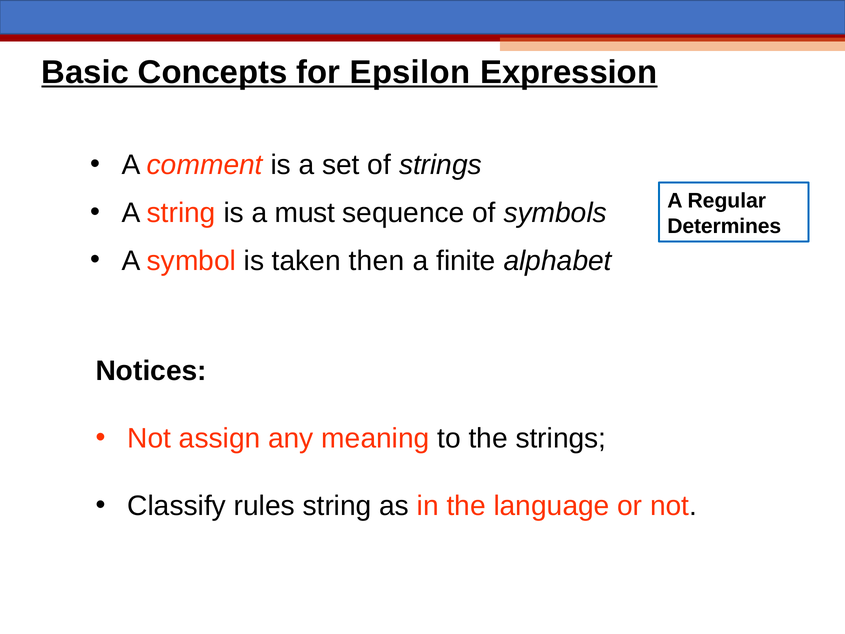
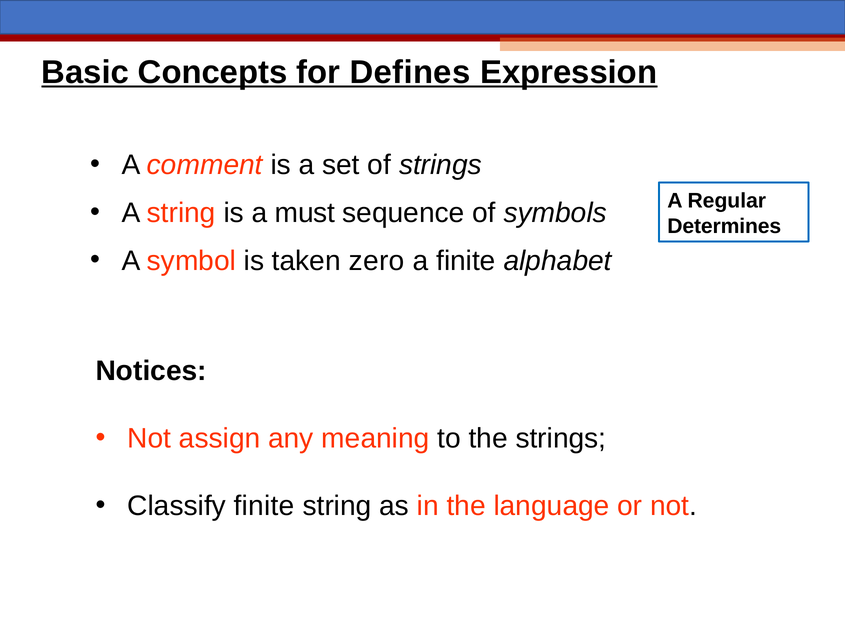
Epsilon: Epsilon -> Defines (410, 72)
then: then -> zero (377, 261)
Classify rules: rules -> finite (264, 506)
